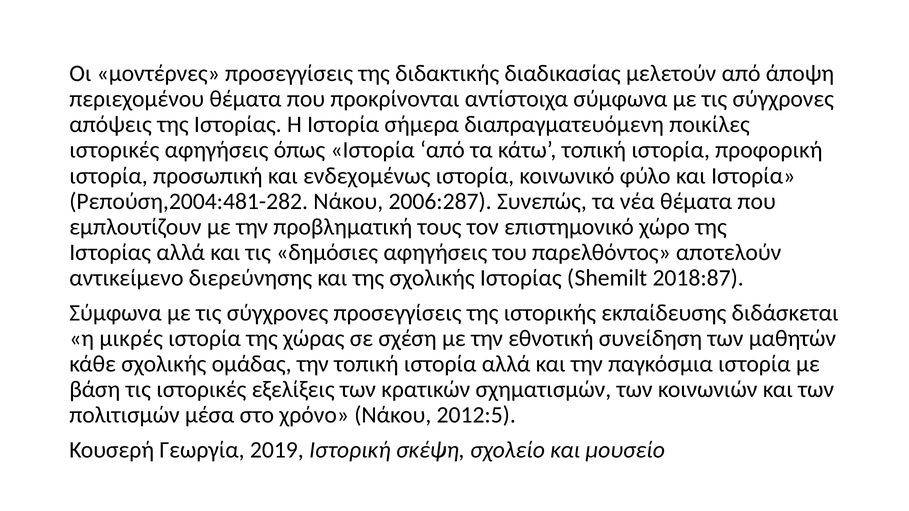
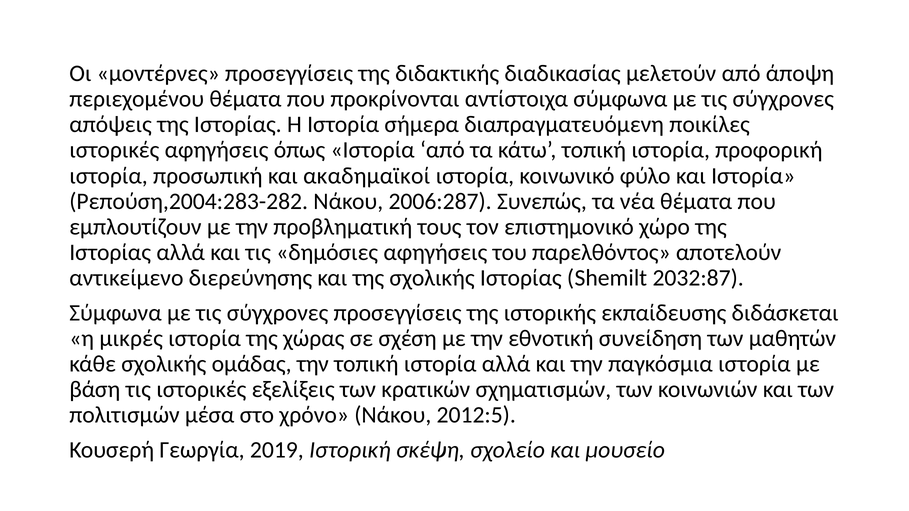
ενδεχομένως: ενδεχομένως -> ακαδημαϊκοί (367, 176)
Ρεπούση,2004:481-282: Ρεπούση,2004:481-282 -> Ρεπούση,2004:283-282 (189, 201)
2018:87: 2018:87 -> 2032:87 (698, 278)
